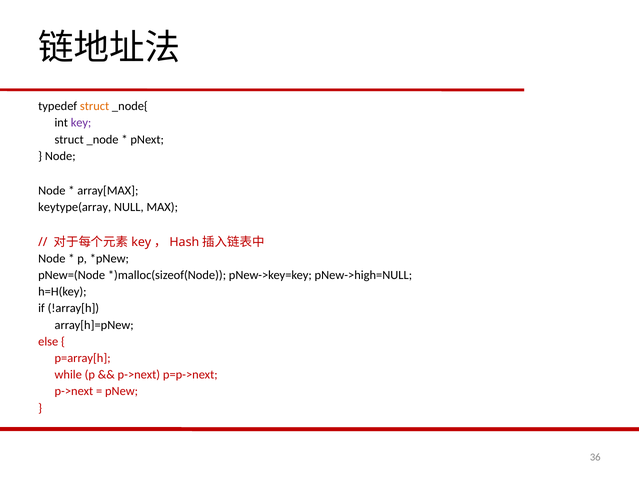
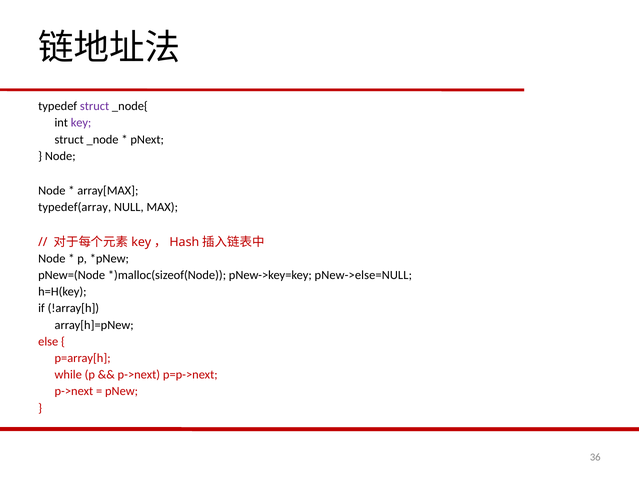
struct colour: orange -> purple (95, 106)
keytype(array: keytype(array -> typedef(array (75, 207)
pNew->high=NULL: pNew->high=NULL -> pNew->else=NULL (363, 275)
